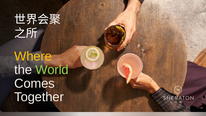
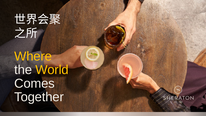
World colour: light green -> yellow (52, 70)
